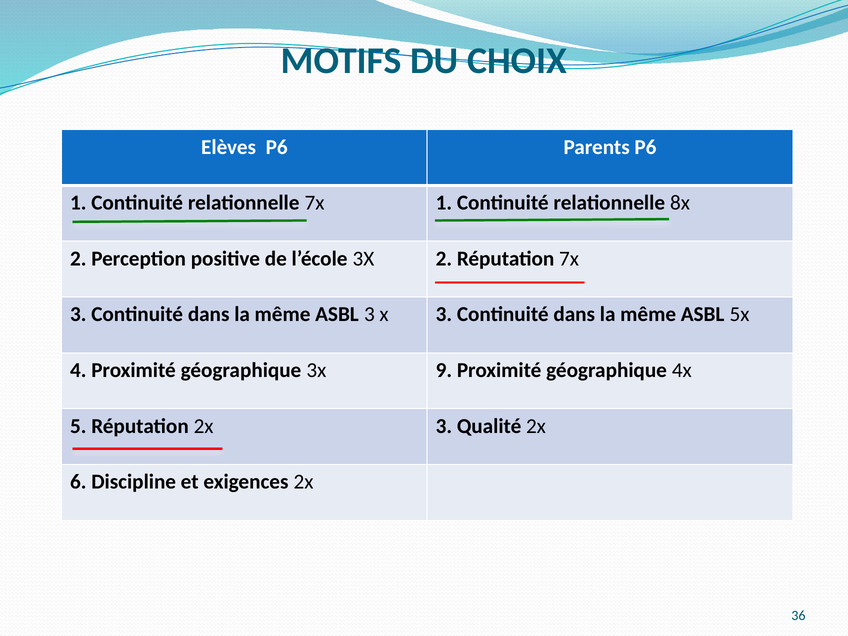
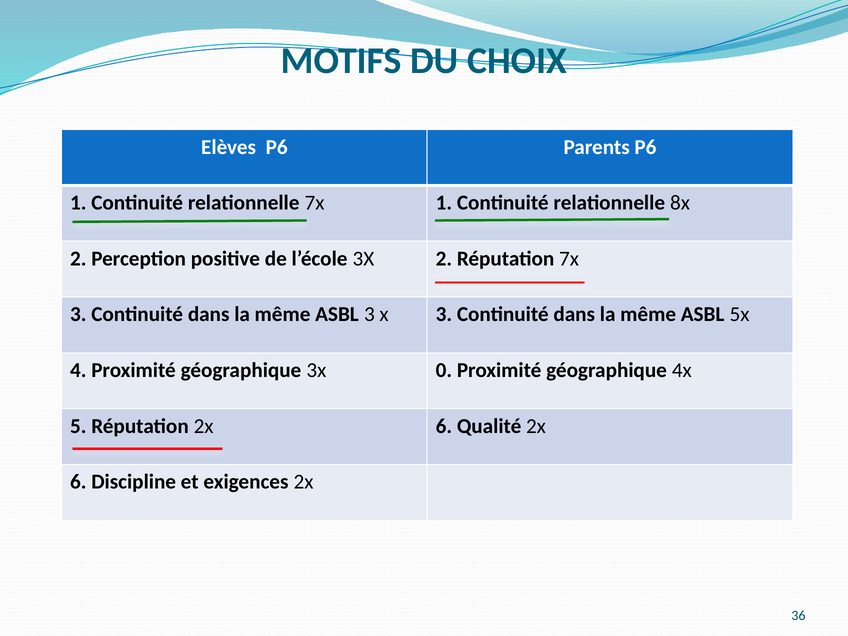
9: 9 -> 0 (444, 370)
Réputation 2x 3: 3 -> 6 (444, 426)
